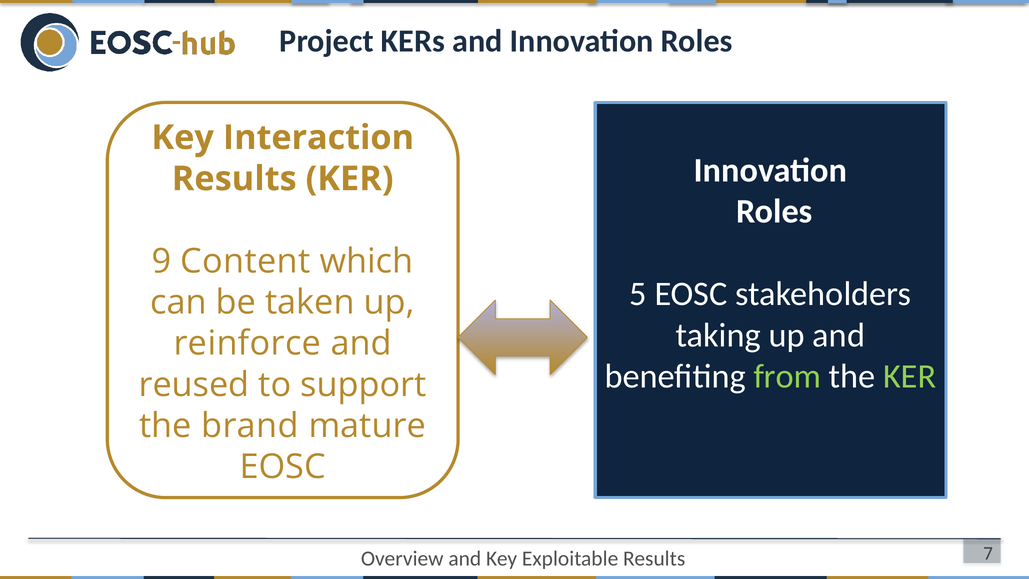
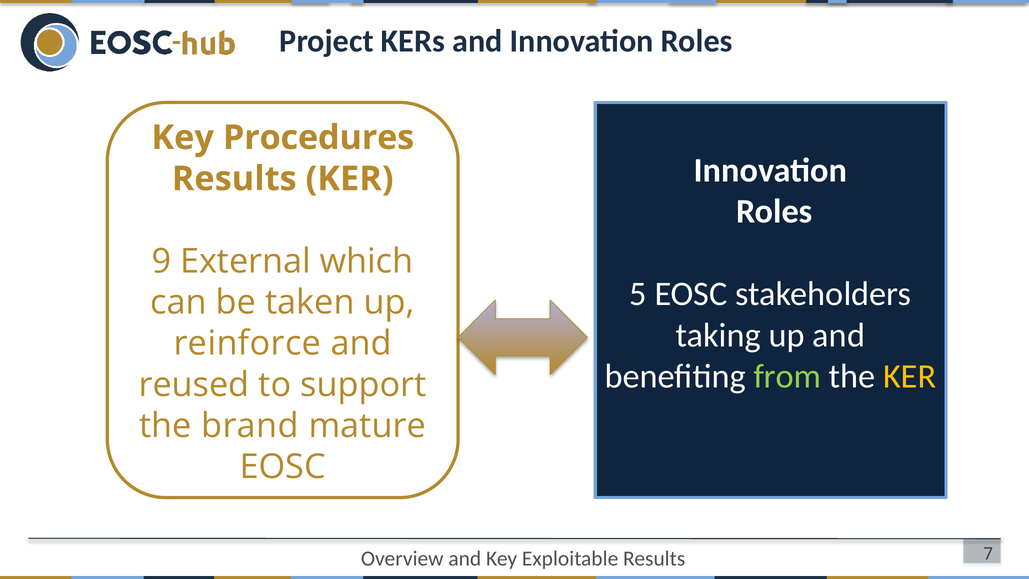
Interaction: Interaction -> Procedures (319, 138)
Content: Content -> External (245, 261)
KER colour: light green -> yellow (910, 376)
